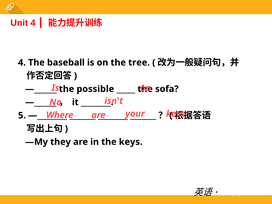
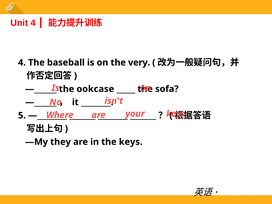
tree: tree -> very (139, 63)
possible: possible -> ookcase (95, 89)
